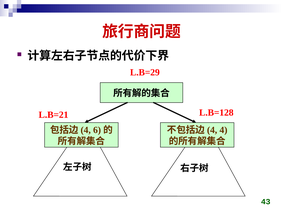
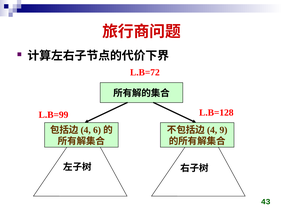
L.B=29: L.B=29 -> L.B=72 (145, 73)
L.B=21: L.B=21 -> L.B=99 (53, 115)
4: 4 -> 9 (223, 130)
